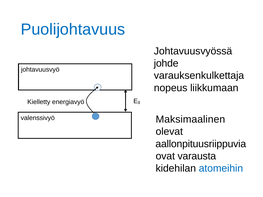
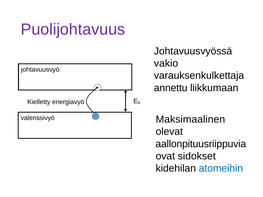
Puolijohtavuus colour: blue -> purple (73, 29)
johde: johde -> vakio (166, 63)
nopeus: nopeus -> annettu (171, 88)
varausta: varausta -> sidokset (197, 156)
